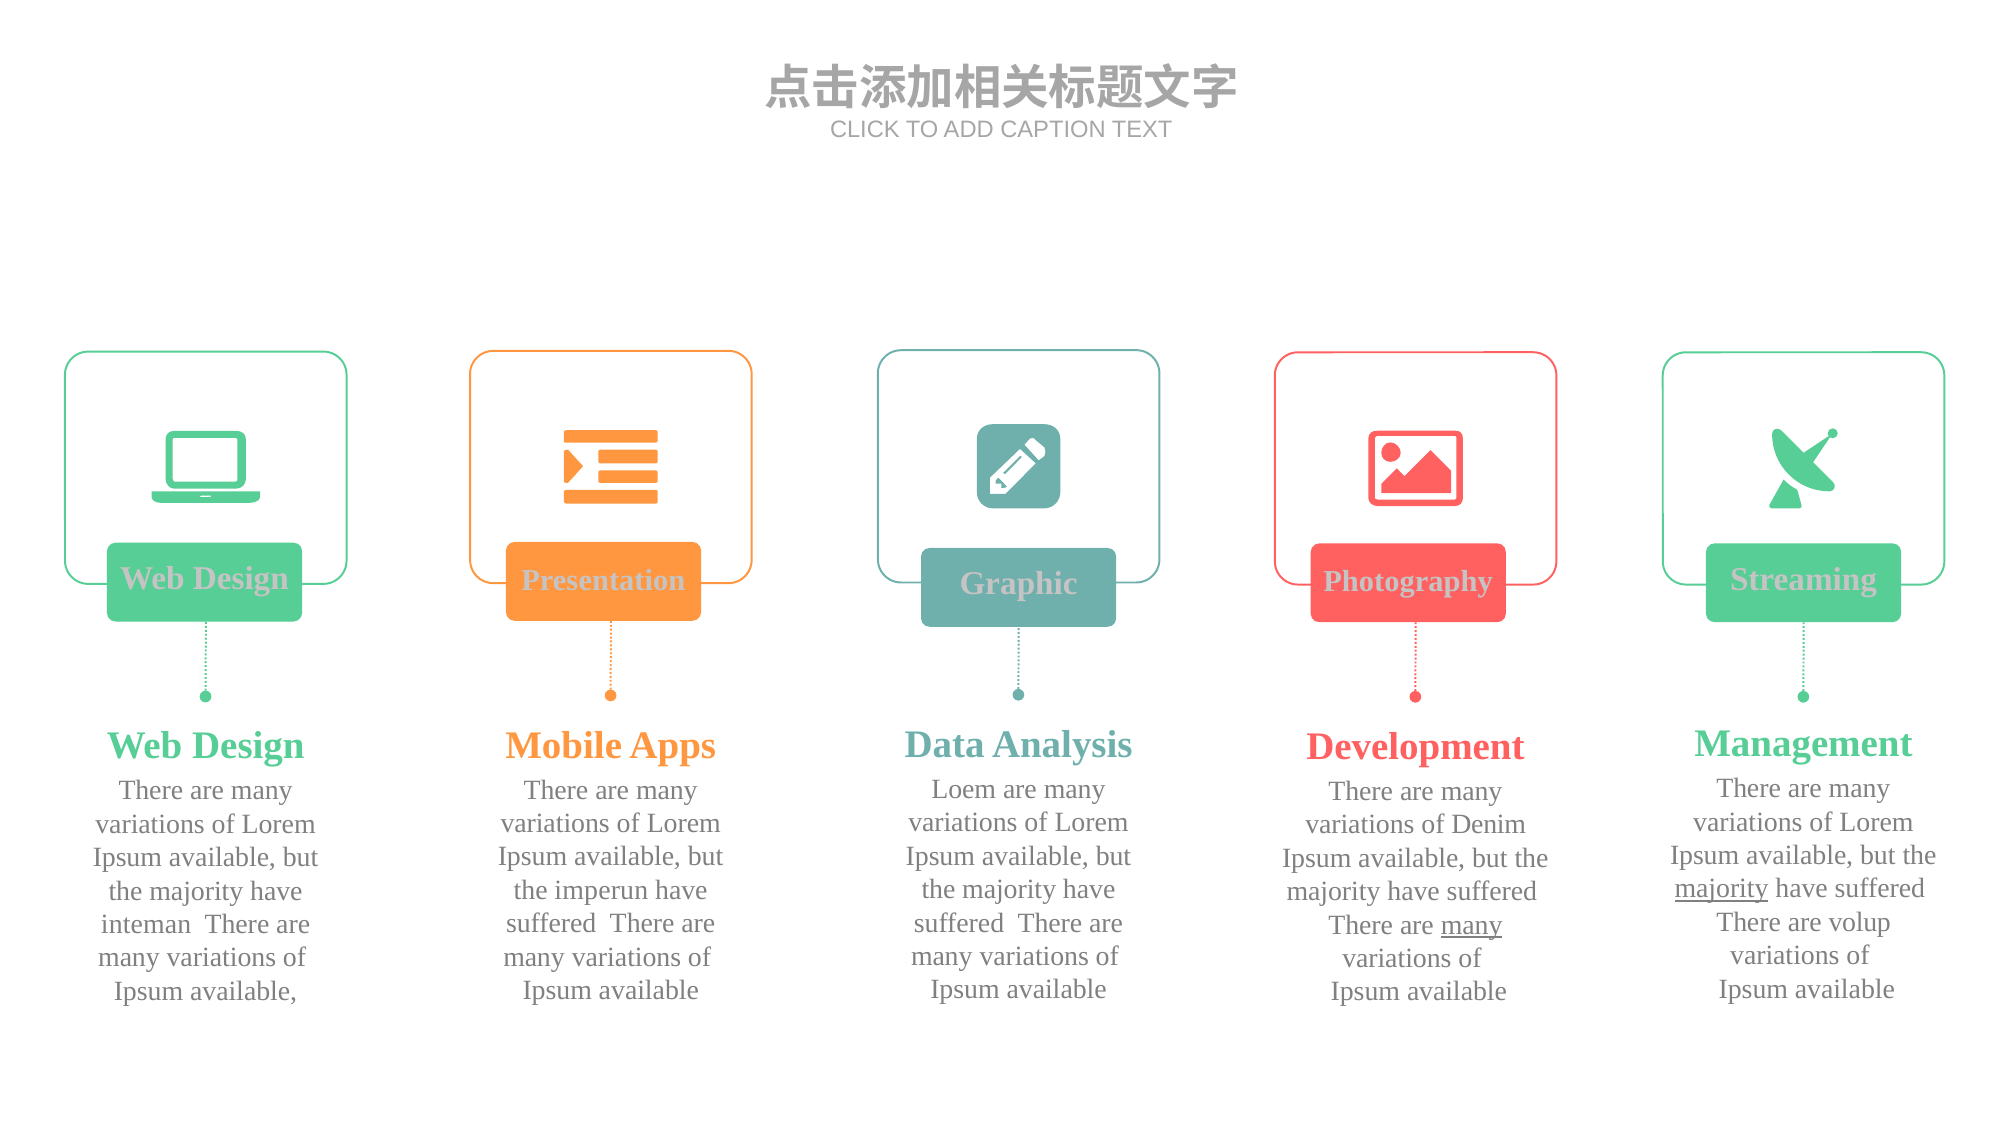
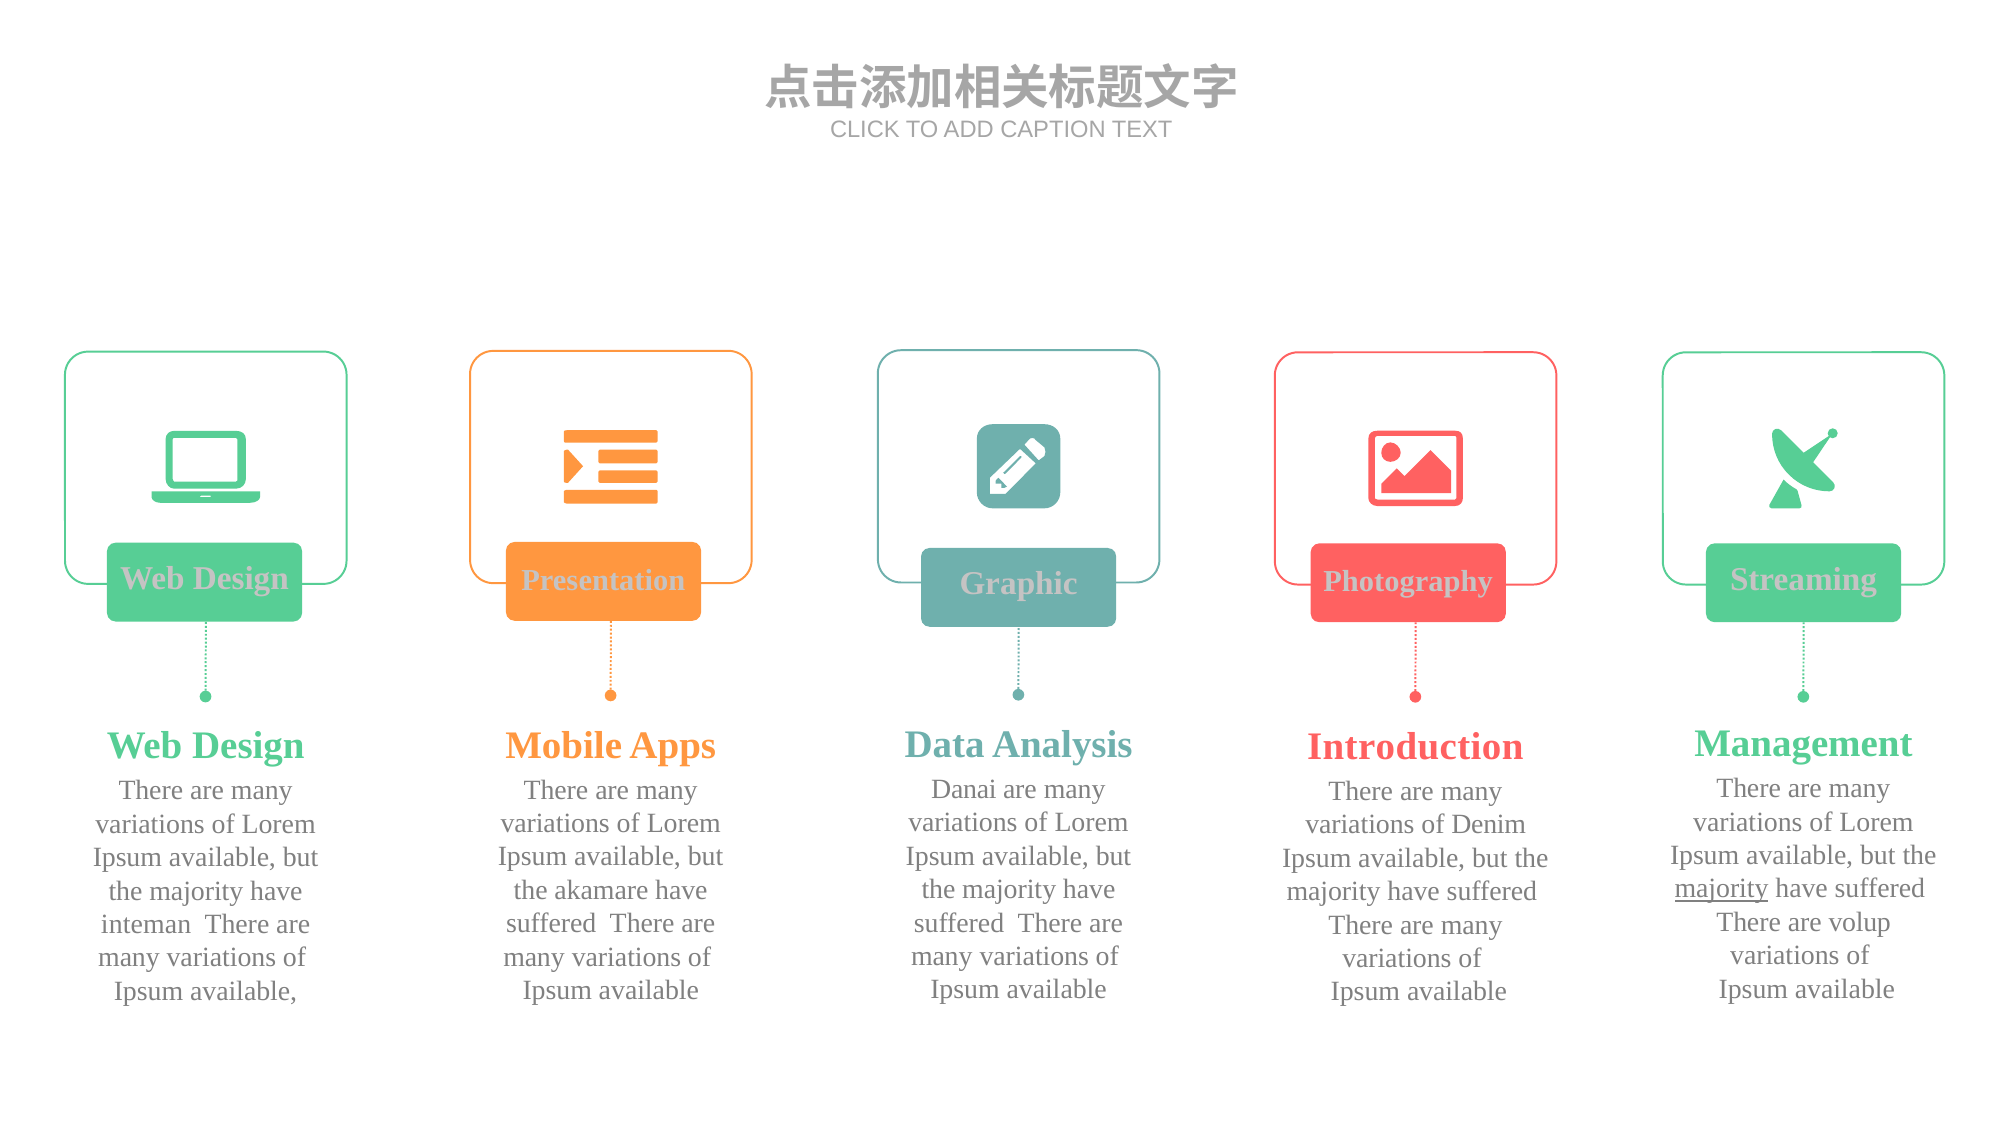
Development: Development -> Introduction (1415, 746)
Loem: Loem -> Danai (964, 789)
imperun: imperun -> akamare (601, 890)
many underline: present -> none (1472, 925)
